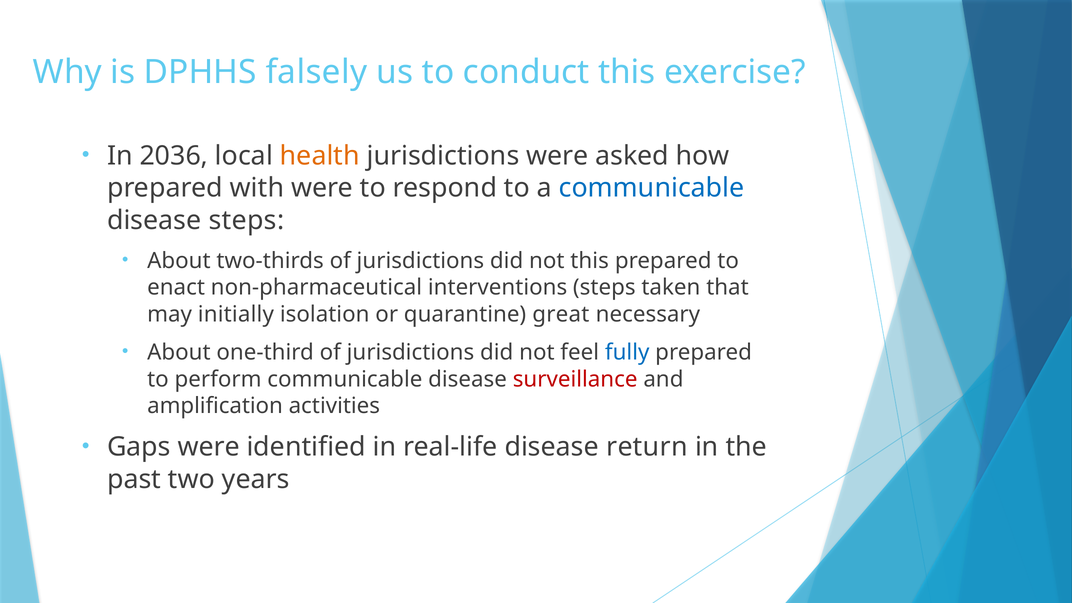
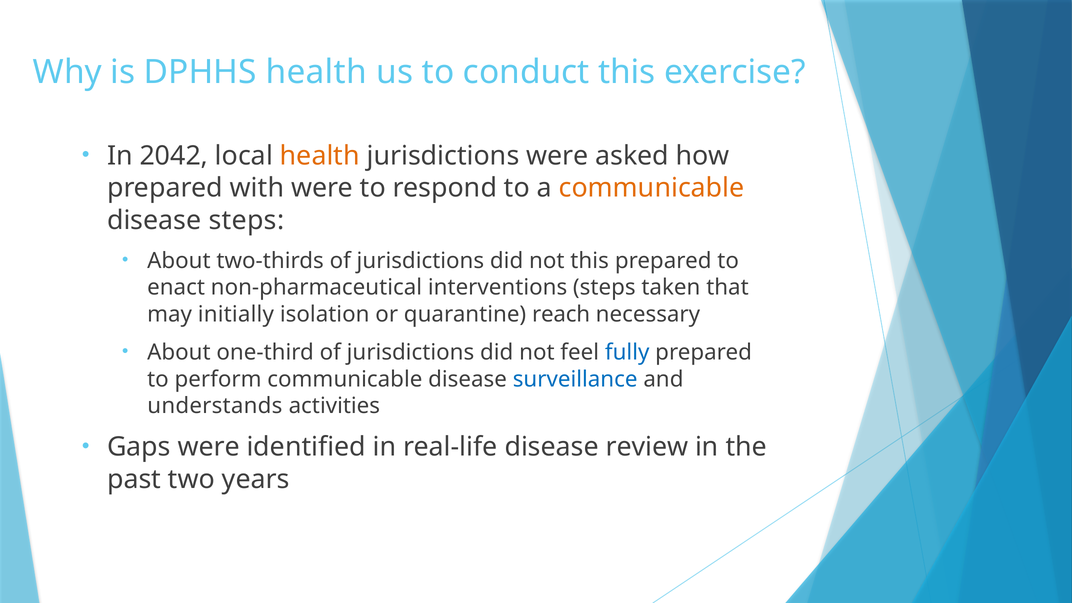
DPHHS falsely: falsely -> health (316, 72)
2036: 2036 -> 2042 (174, 156)
communicable colour: blue -> orange (652, 188)
great: great -> reach (561, 314)
surveillance colour: red -> blue (575, 379)
amplification: amplification -> understands (215, 406)
return: return -> review (647, 447)
